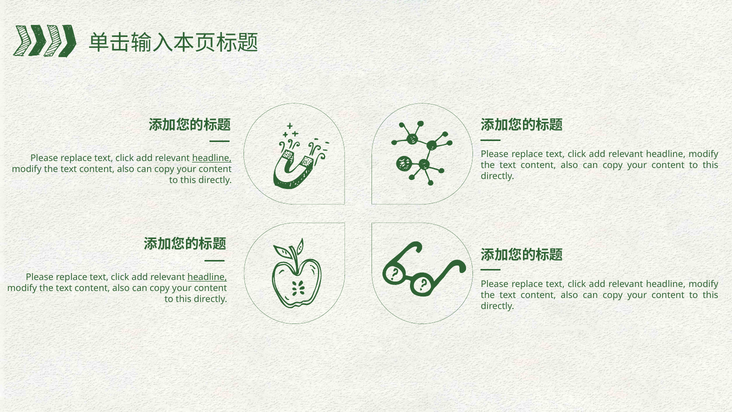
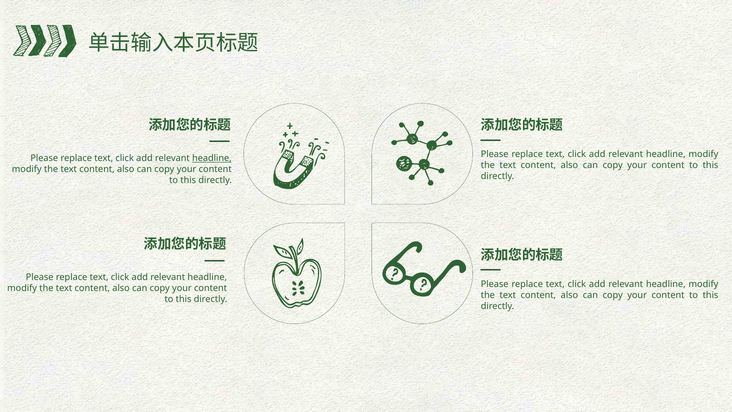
headline underline: present -> none (207, 277)
